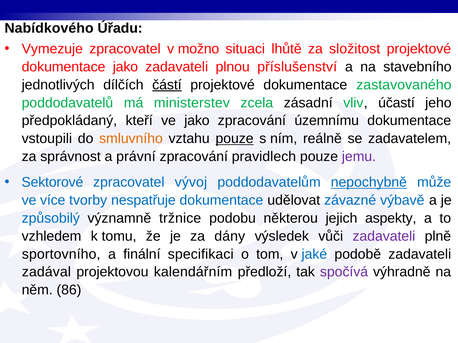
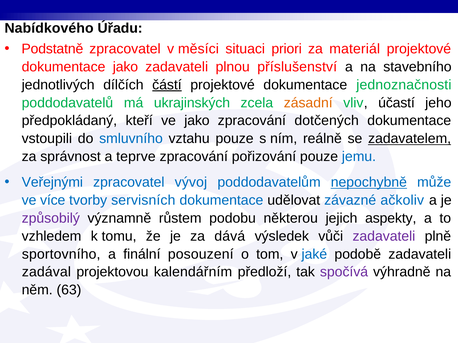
Vymezuje: Vymezuje -> Podstatně (52, 49)
možno: možno -> měsíci (198, 49)
lhůtě: lhůtě -> priori (287, 49)
složitost: složitost -> materiál (355, 49)
zastavovaného: zastavovaného -> jednoznačnosti (404, 85)
ministerstev: ministerstev -> ukrajinských (192, 103)
zásadní colour: black -> orange (308, 103)
územnímu: územnímu -> dotčených (327, 121)
smluvního colour: orange -> blue (131, 139)
pouze underline: present -> none (235, 139)
zadavatelem underline: none -> present (410, 139)
právní: právní -> teprve (136, 157)
pravidlech: pravidlech -> pořizování (264, 157)
jemu colour: purple -> blue (359, 157)
Sektorové: Sektorové -> Veřejnými (52, 183)
nespatřuje: nespatřuje -> servisních (143, 201)
výbavě: výbavě -> ačkoliv (402, 201)
způsobilý colour: blue -> purple (51, 219)
tržnice: tržnice -> růstem (180, 219)
dány: dány -> dává (230, 237)
specifikaci: specifikaci -> posouzení (201, 254)
86: 86 -> 63 (69, 290)
